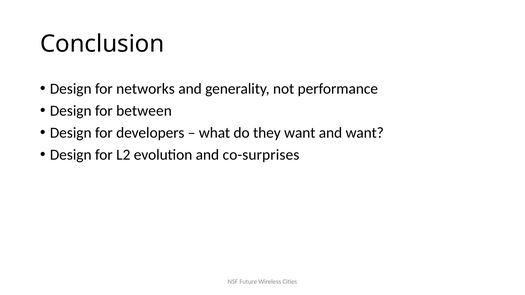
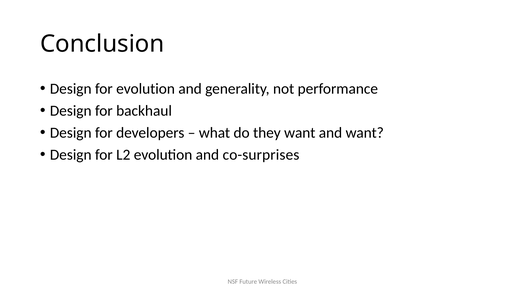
for networks: networks -> evolution (146, 89)
between: between -> backhaul (144, 111)
